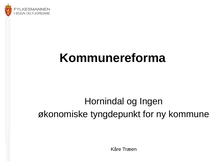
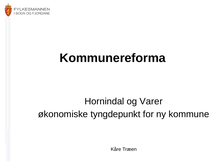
Ingen: Ingen -> Varer (151, 102)
